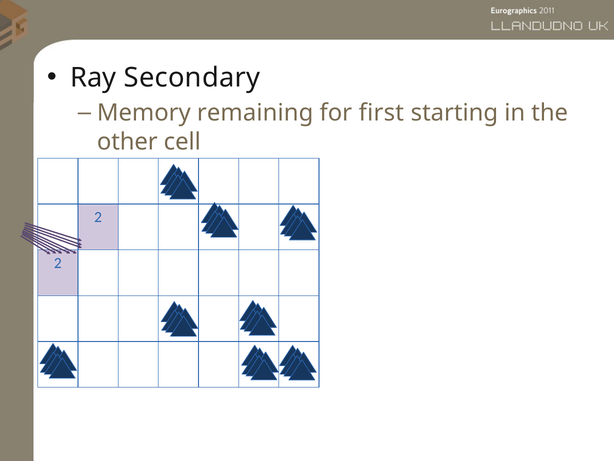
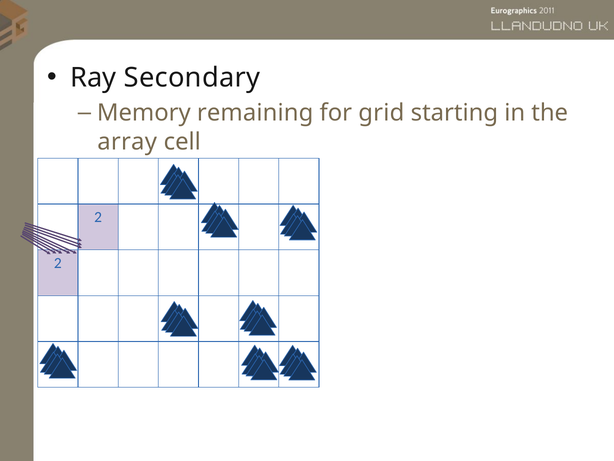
first: first -> grid (381, 113)
other: other -> array (127, 142)
